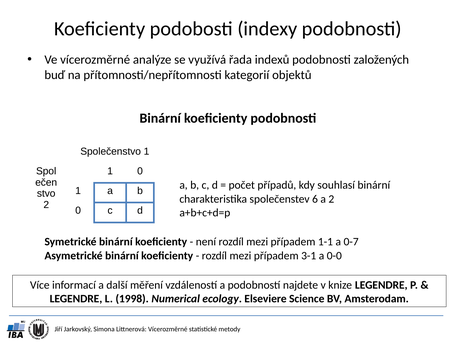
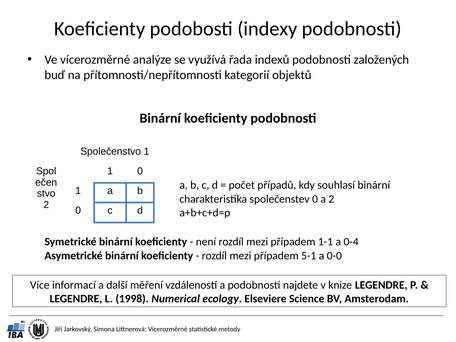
společenstev 6: 6 -> 0 (315, 199)
0-7: 0-7 -> 0-4 (351, 242)
3-1: 3-1 -> 5-1 (309, 256)
